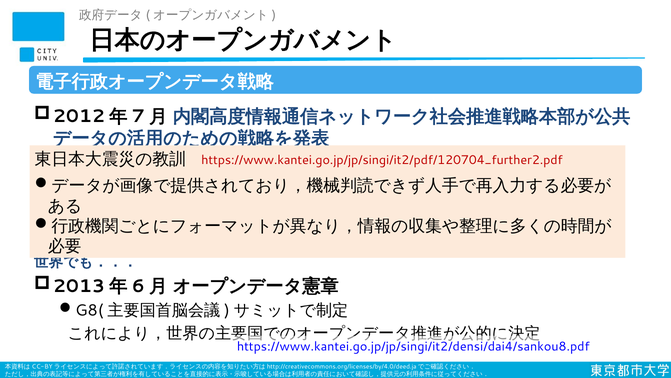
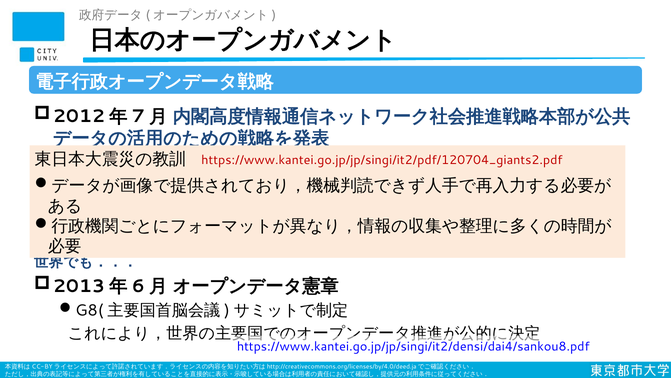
https://www.kantei.go.jp/jp/singi/it2/pdf/120704_further2.pdf: https://www.kantei.go.jp/jp/singi/it2/pdf/120704_further2.pdf -> https://www.kantei.go.jp/jp/singi/it2/pdf/120704_giants2.pdf (382, 160)
